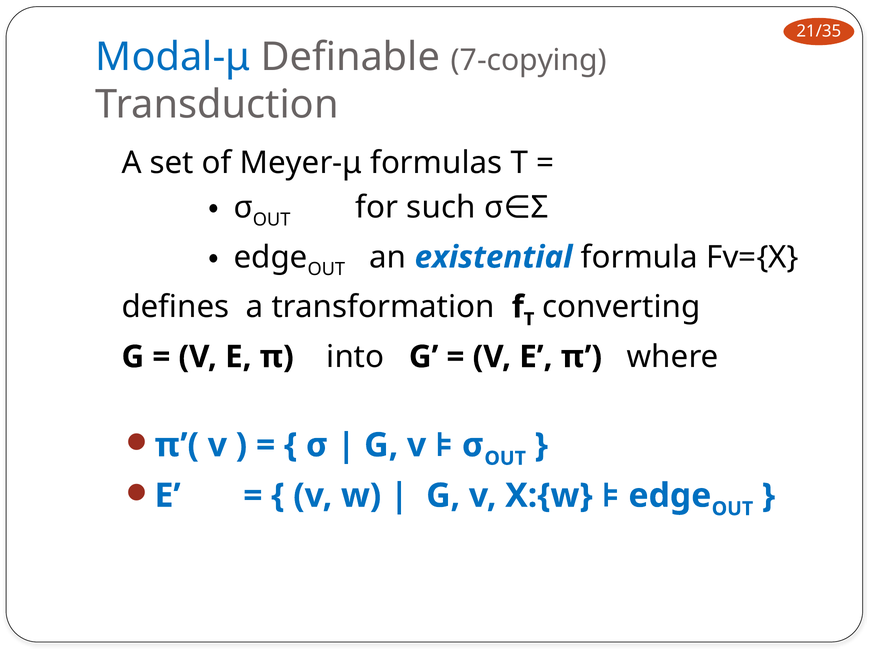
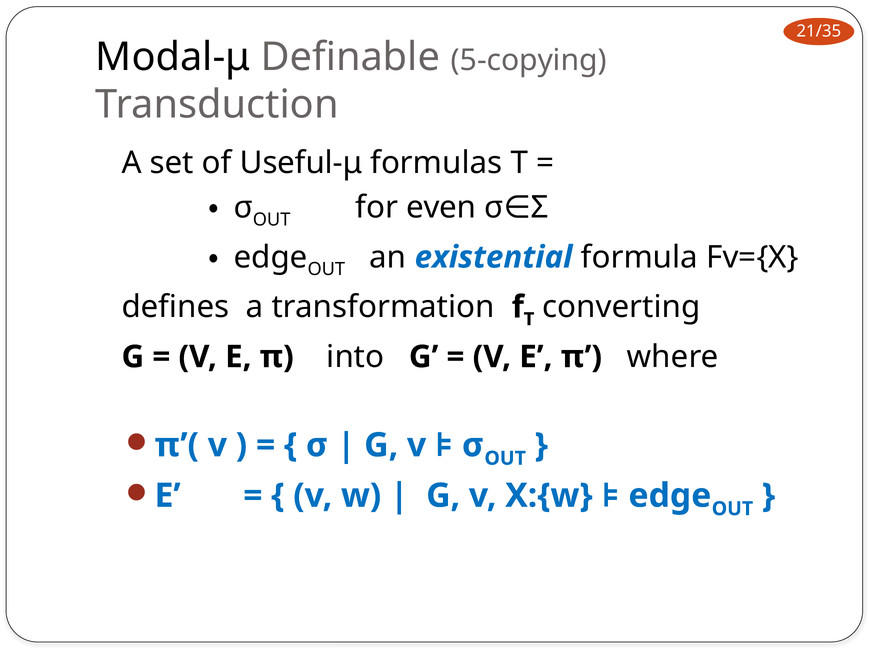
Modal-μ colour: blue -> black (173, 57)
7-copying: 7-copying -> 5-copying (529, 60)
Meyer-μ: Meyer-μ -> Useful-μ (301, 163)
such: such -> even (441, 208)
